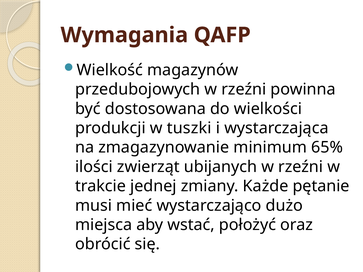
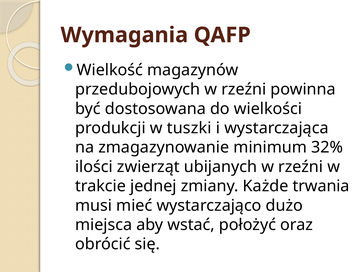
65%: 65% -> 32% (327, 148)
pętanie: pętanie -> trwania (321, 186)
